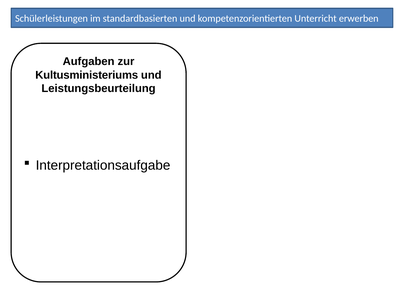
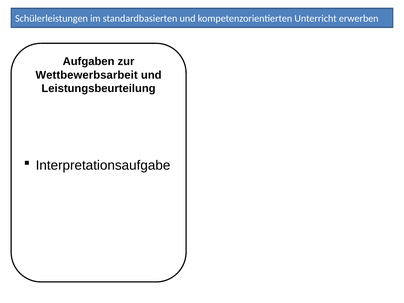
Kultusministeriums: Kultusministeriums -> Wettbewerbsarbeit (87, 75)
